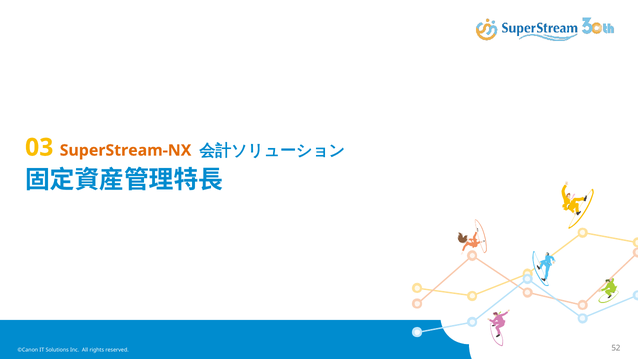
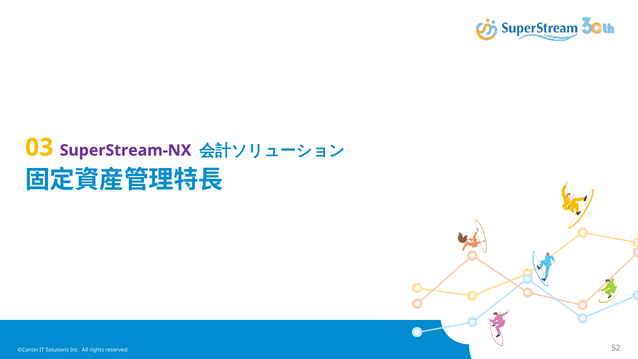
SuperStream-NX colour: orange -> purple (126, 150)
